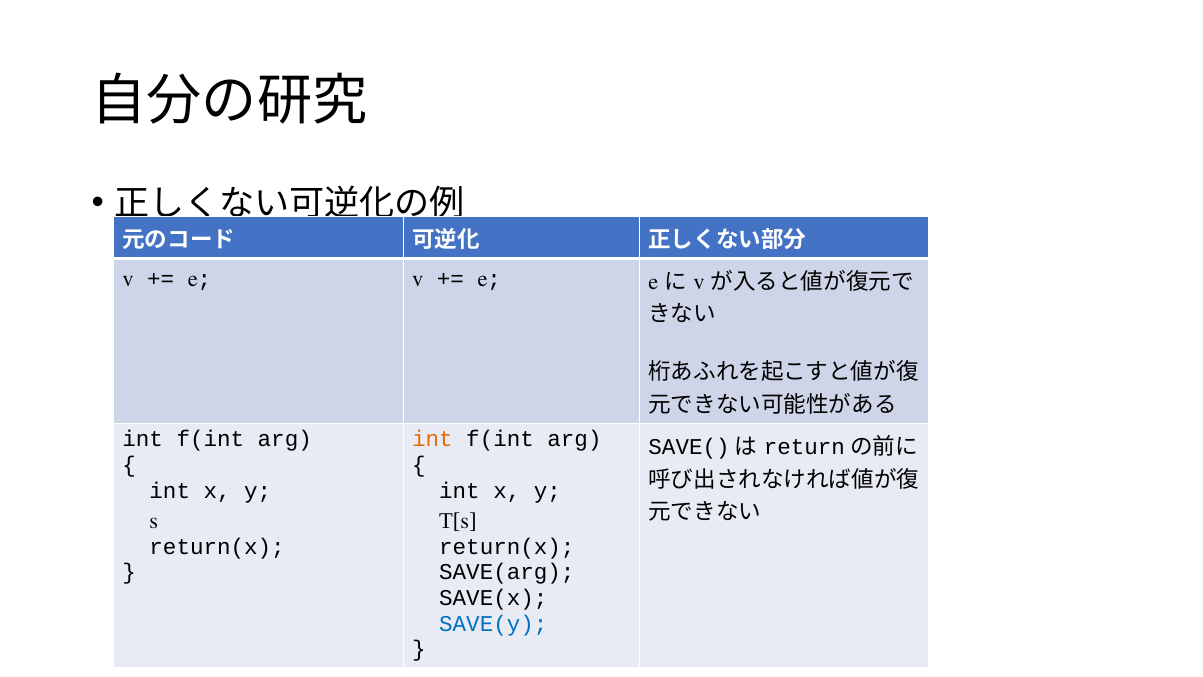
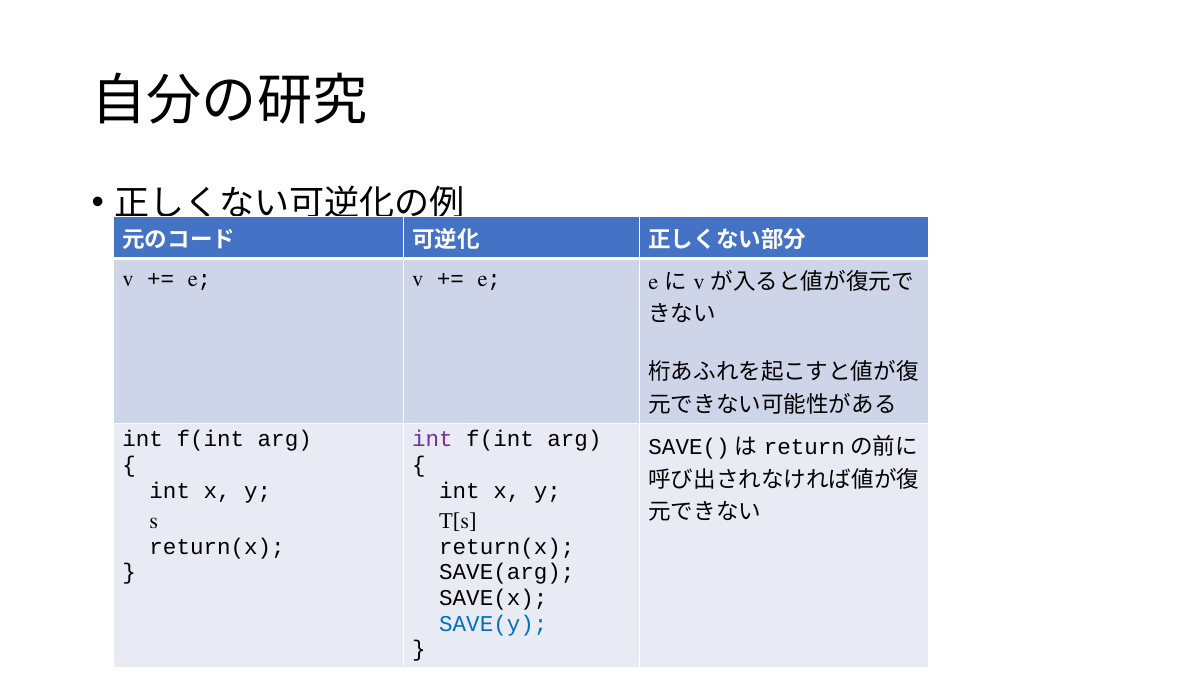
int colour: orange -> purple (432, 439)
